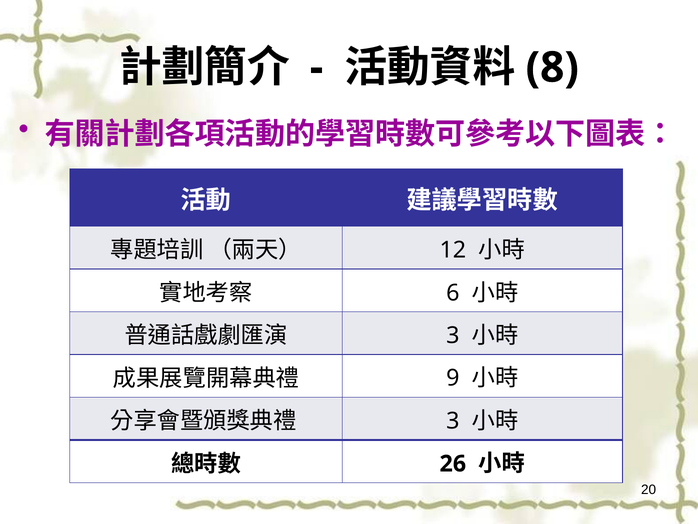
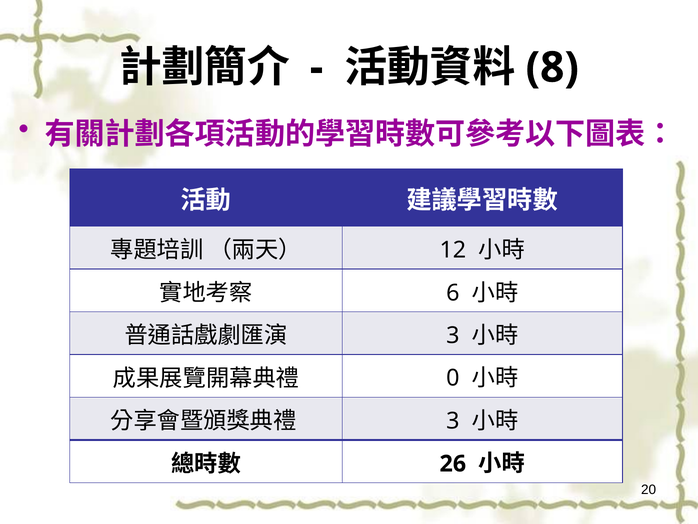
9: 9 -> 0 (453, 378)
